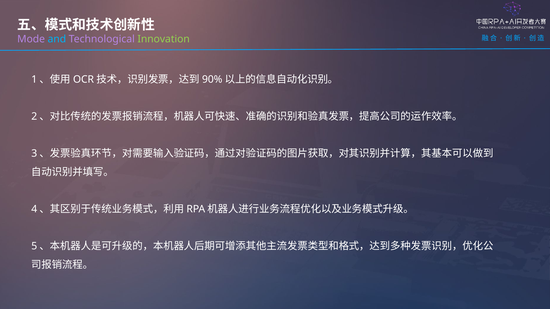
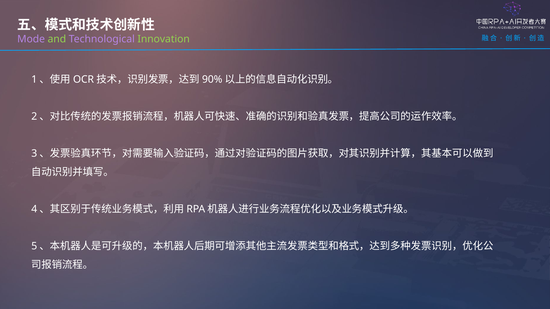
and colour: light blue -> light green (57, 39)
